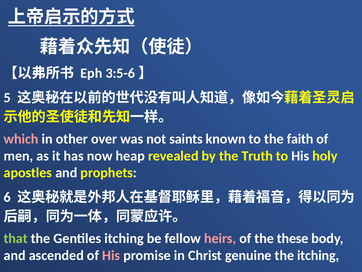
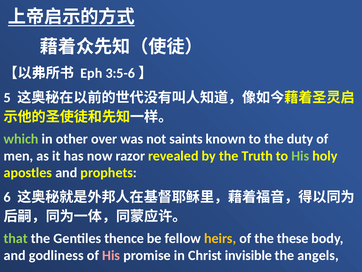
which colour: pink -> light green (21, 139)
faith: faith -> duty (300, 139)
heap: heap -> razor (130, 156)
His colour: white -> light green (300, 156)
Gentiles itching: itching -> thence (124, 238)
heirs colour: pink -> yellow (220, 238)
ascended: ascended -> godliness (56, 255)
genuine: genuine -> invisible (248, 255)
the itching: itching -> angels (318, 255)
